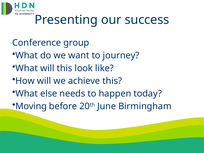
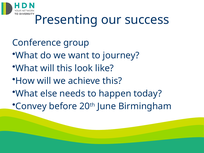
Moving: Moving -> Convey (31, 106)
